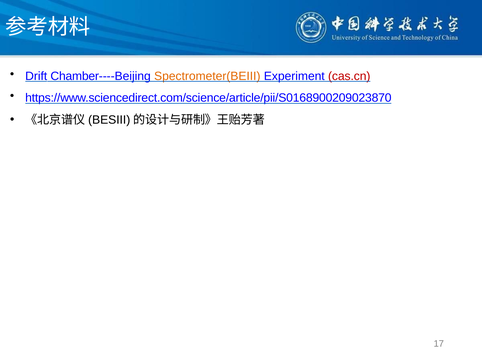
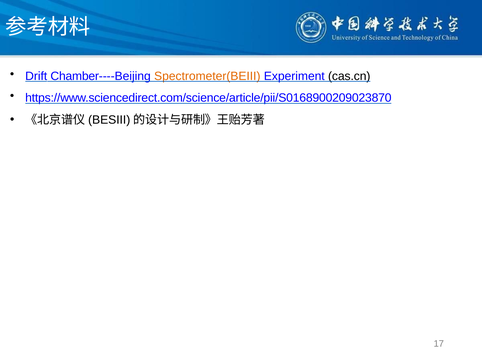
cas.cn colour: red -> black (349, 76)
